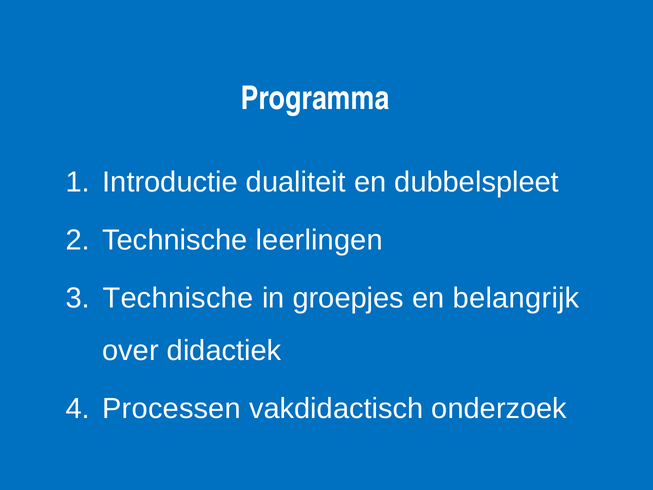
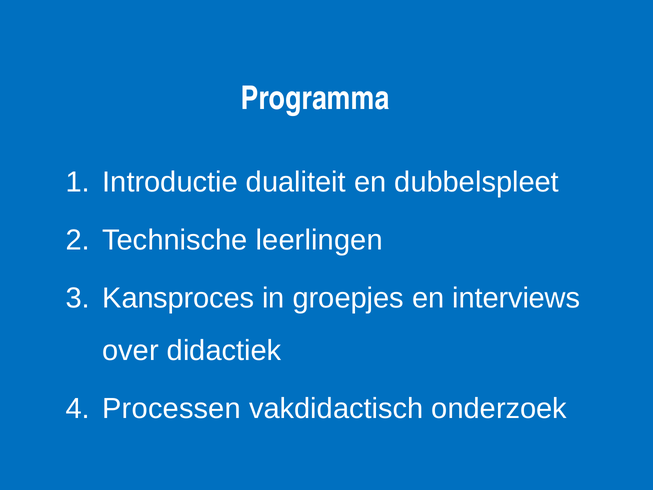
Technische: Technische -> Kansproces (178, 298)
belangrijk: belangrijk -> interviews (516, 298)
